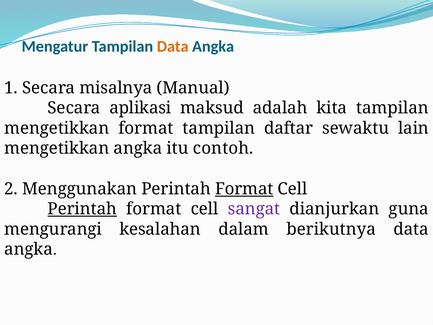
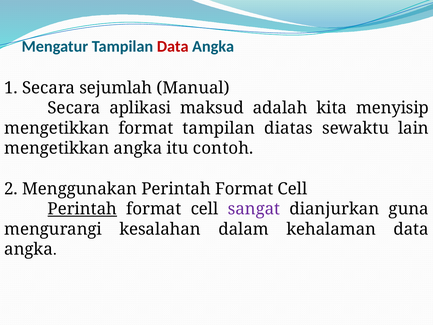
Data colour: orange -> red (173, 46)
misalnya: misalnya -> sejumlah (116, 88)
kita tampilan: tampilan -> menyisip (393, 108)
daftar: daftar -> diatas (289, 128)
Format underline: present -> none (244, 189)
berikutnya: berikutnya -> kehalaman (331, 229)
